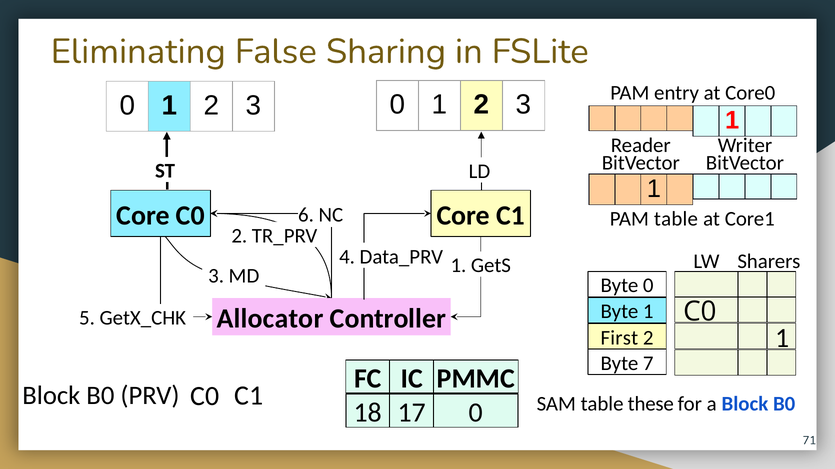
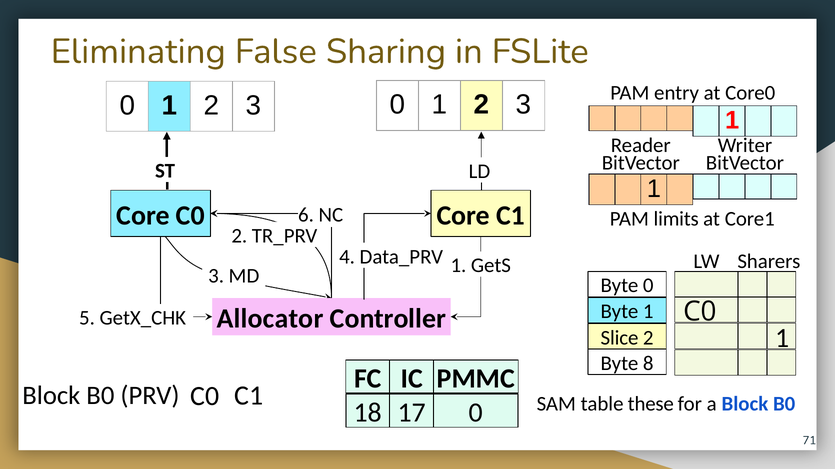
PAM table: table -> limits (676, 219)
First: First -> Slice (619, 338)
7: 7 -> 8 (648, 364)
